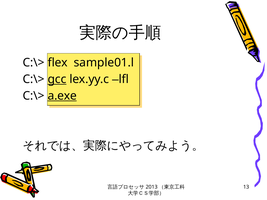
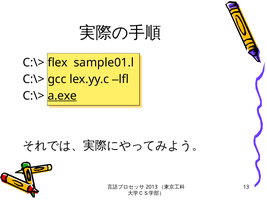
gcc underline: present -> none (57, 79)
